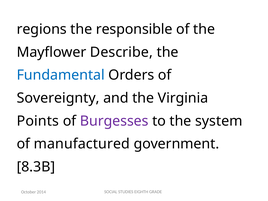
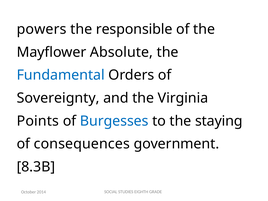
regions: regions -> powers (42, 29)
Describe: Describe -> Absolute (121, 52)
Burgesses colour: purple -> blue (114, 121)
system: system -> staying (219, 121)
manufactured: manufactured -> consequences (82, 144)
